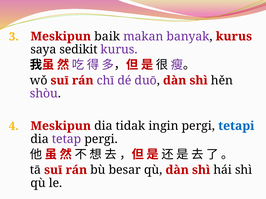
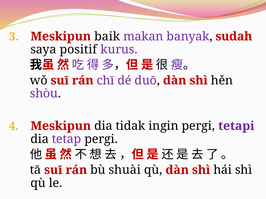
banyak kurus: kurus -> sudah (234, 36)
sedikit: sedikit -> positif (78, 50)
tetapi colour: blue -> purple (236, 126)
besar: besar -> shuài (125, 170)
